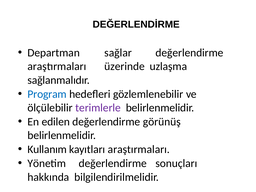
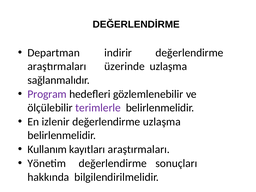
sağlar: sağlar -> indirir (118, 53)
Program colour: blue -> purple (47, 94)
En edilen: edilen -> izlenir (56, 122)
değerlendirme görünüş: görünüş -> uzlaşma (162, 122)
